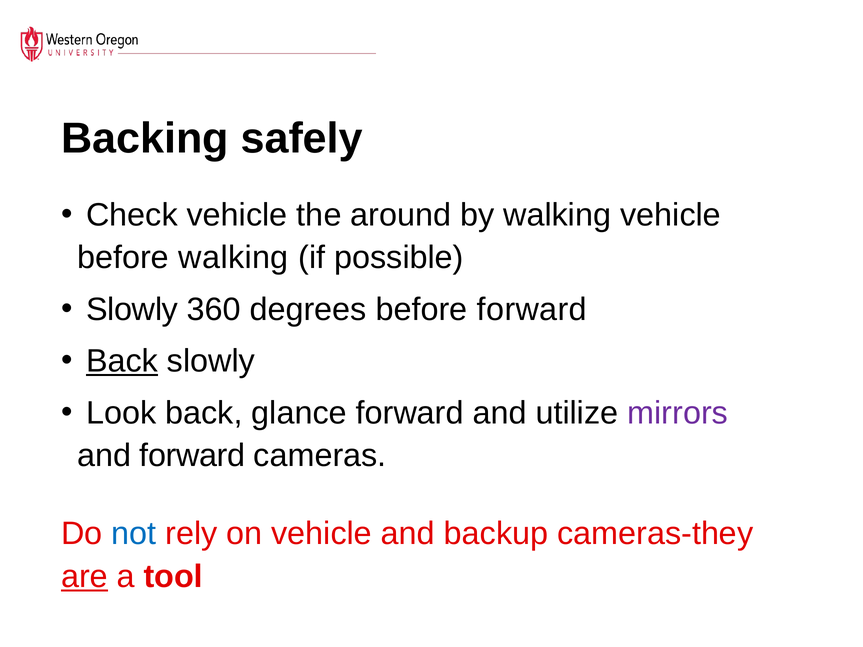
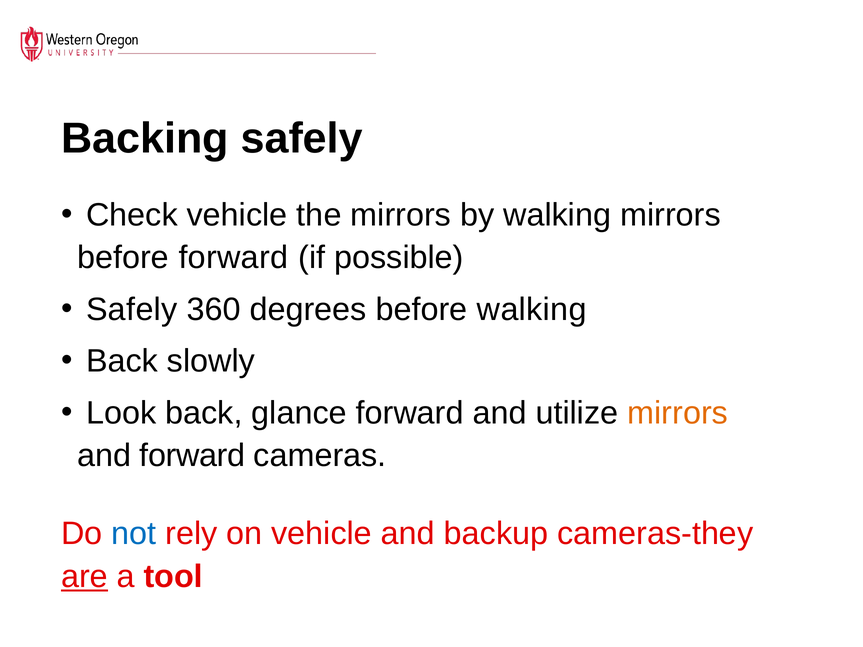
the around: around -> mirrors (401, 215)
walking vehicle: vehicle -> mirrors (671, 215)
before walking: walking -> forward (233, 258)
Slowly: Slowly -> Safely (132, 310)
before forward: forward -> walking (532, 310)
Back underline: present -> none (122, 361)
mirrors colour: purple -> orange (678, 413)
